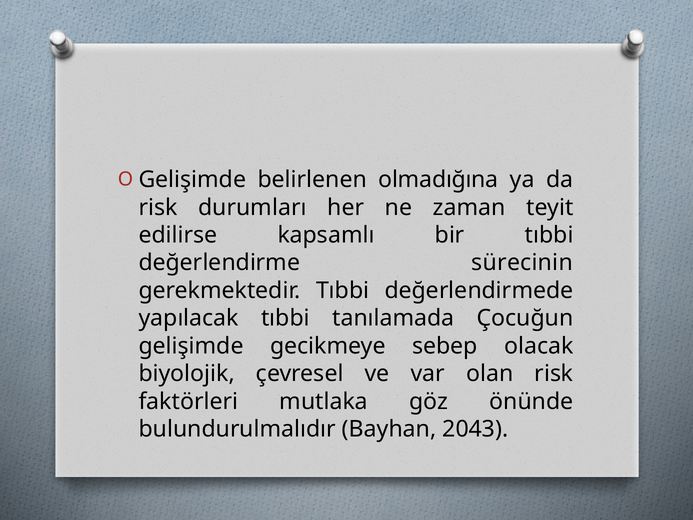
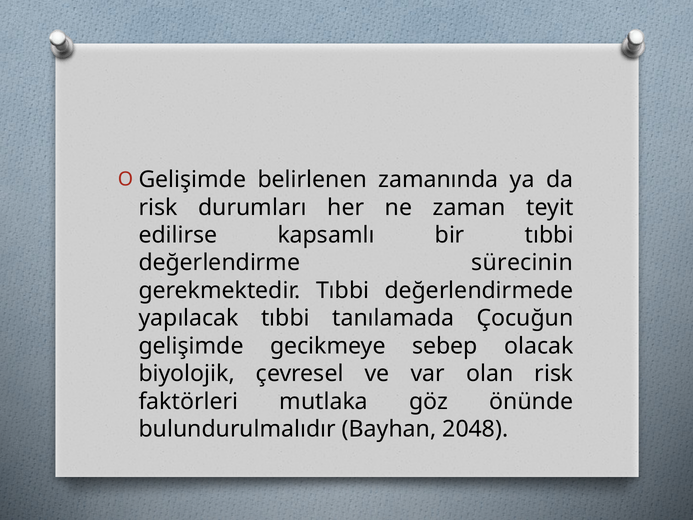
olmadığına: olmadığına -> zamanında (438, 180)
2043: 2043 -> 2048 (475, 429)
